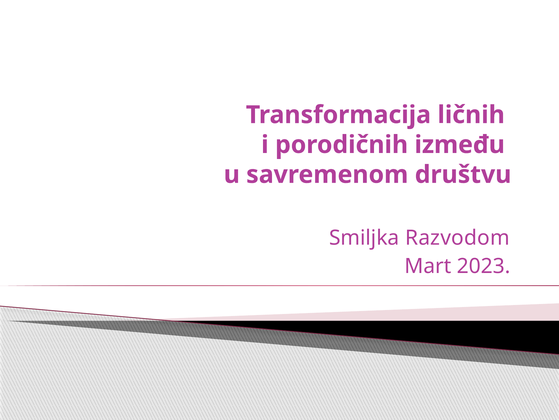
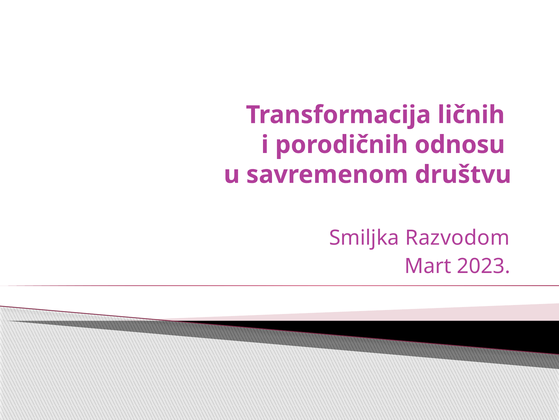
između: između -> odnosu (460, 145)
